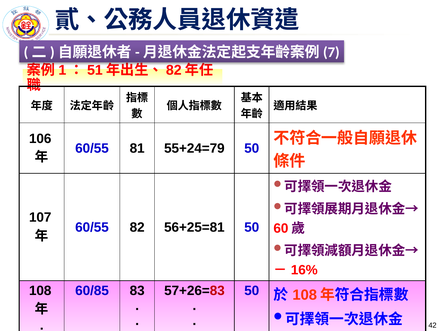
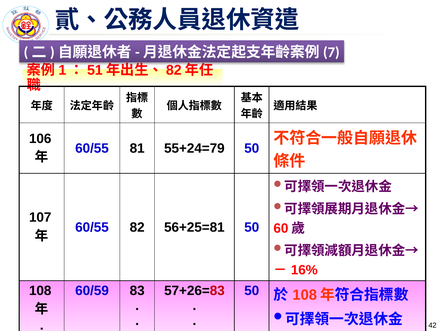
60/85: 60/85 -> 60/59 (92, 290)
